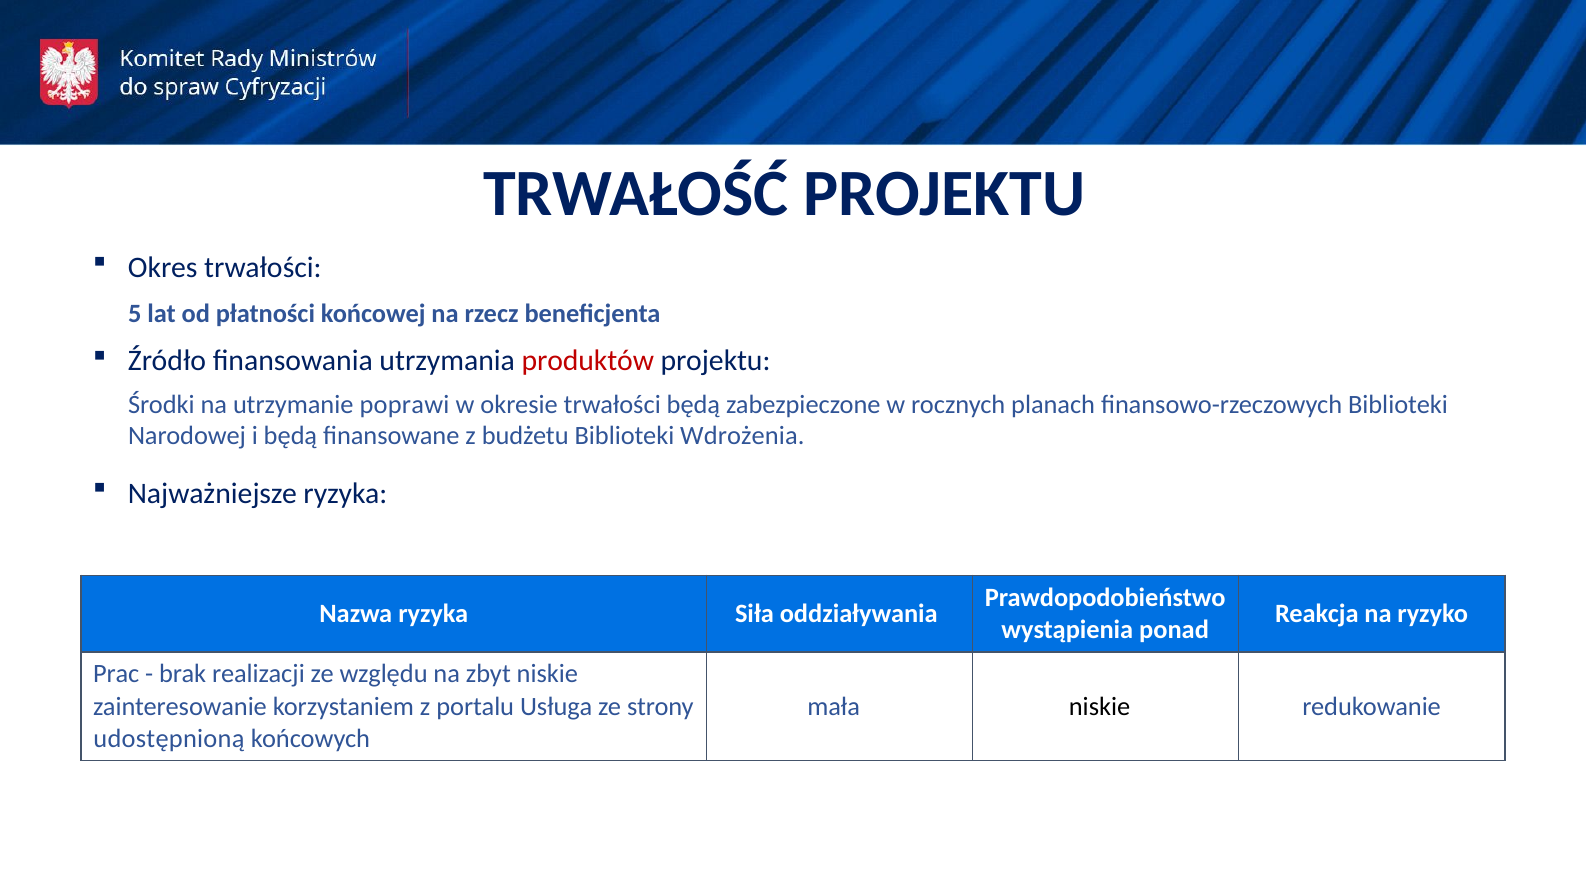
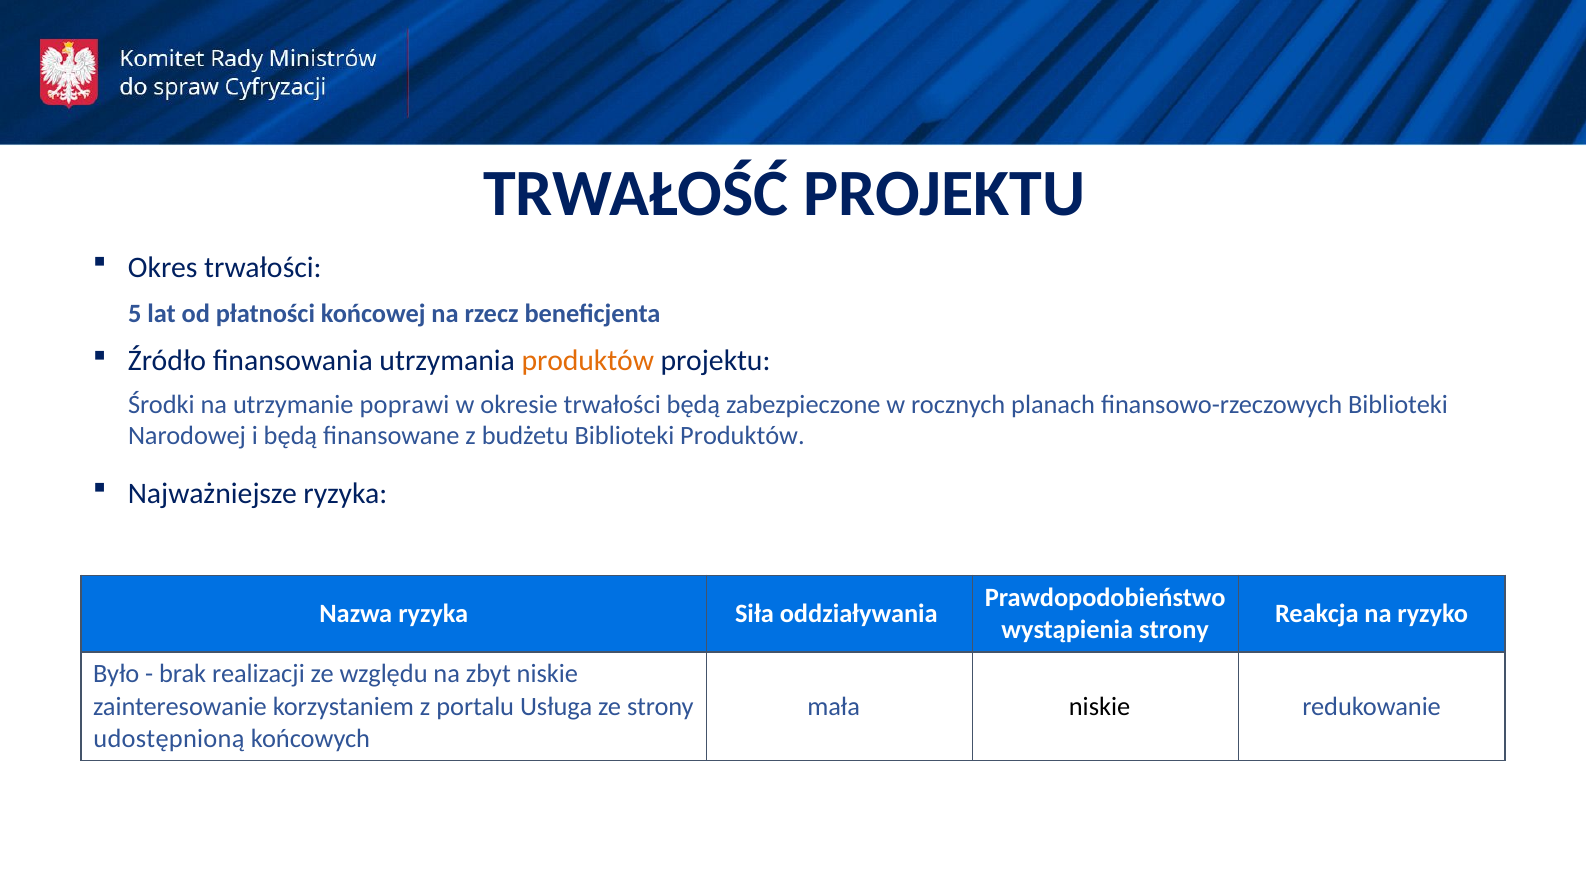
produktów colour: red -> orange (588, 361)
Biblioteki Wdrożenia: Wdrożenia -> Produktów (742, 436)
wystąpienia ponad: ponad -> strony (1174, 630)
Prac: Prac -> Było (116, 674)
